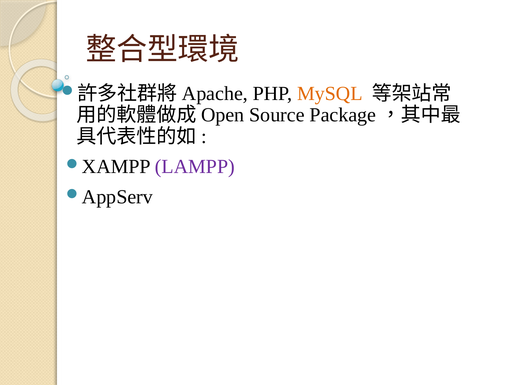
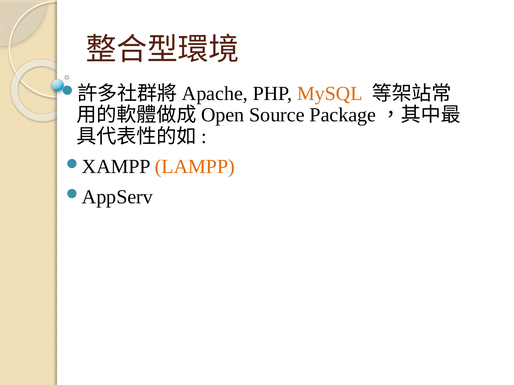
LAMPP colour: purple -> orange (195, 167)
